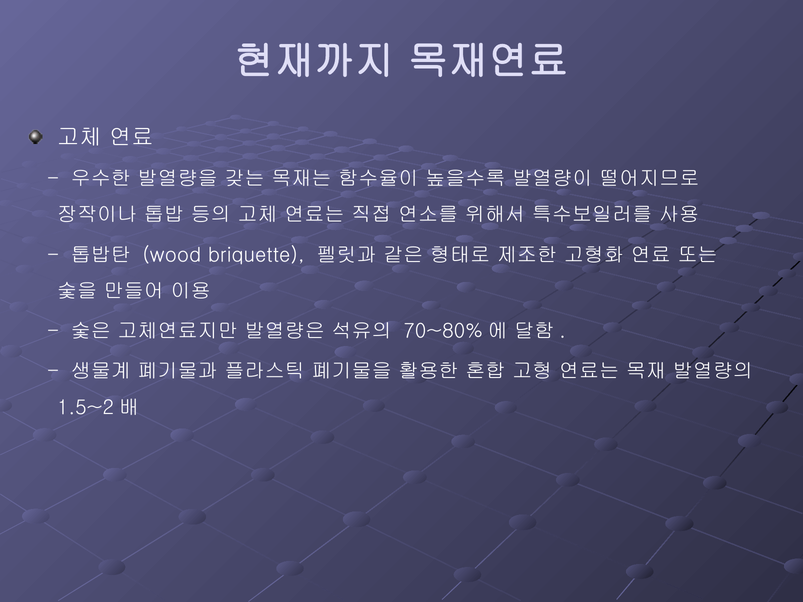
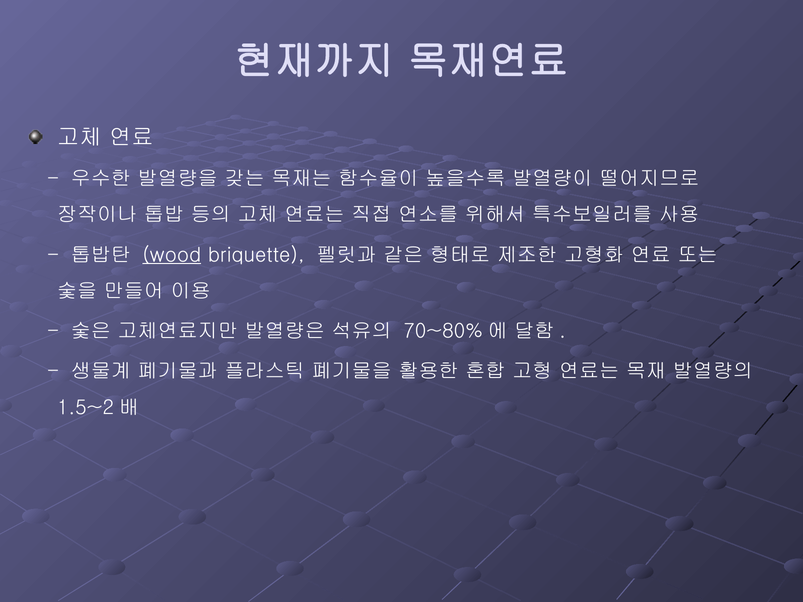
wood underline: none -> present (172, 255)
